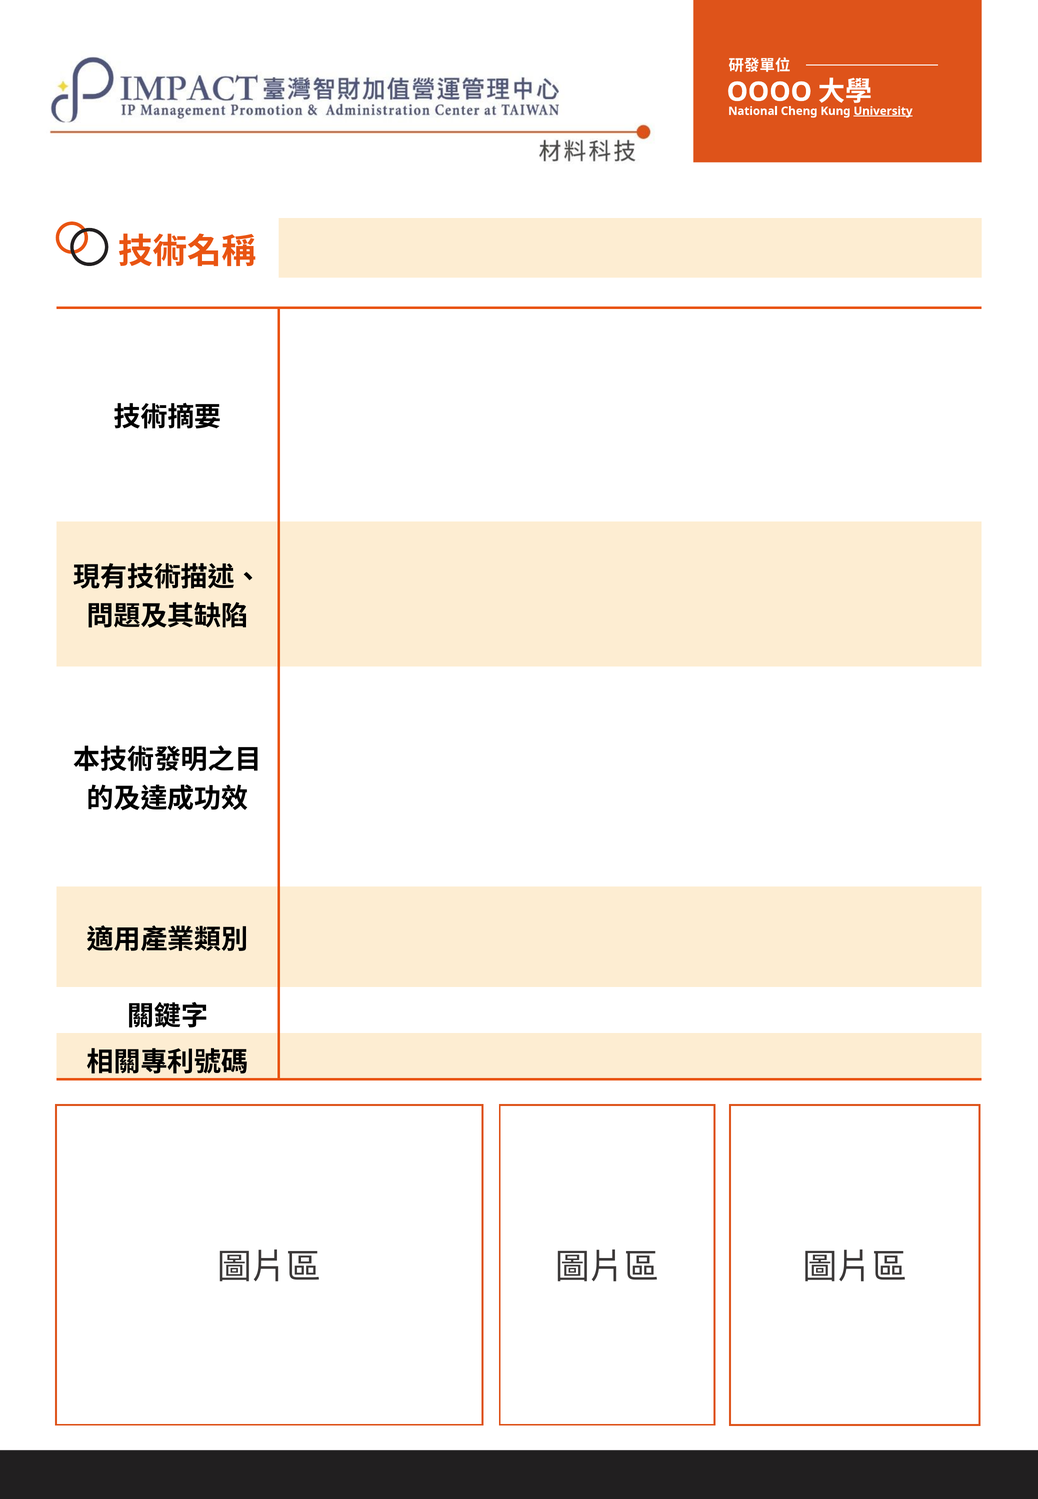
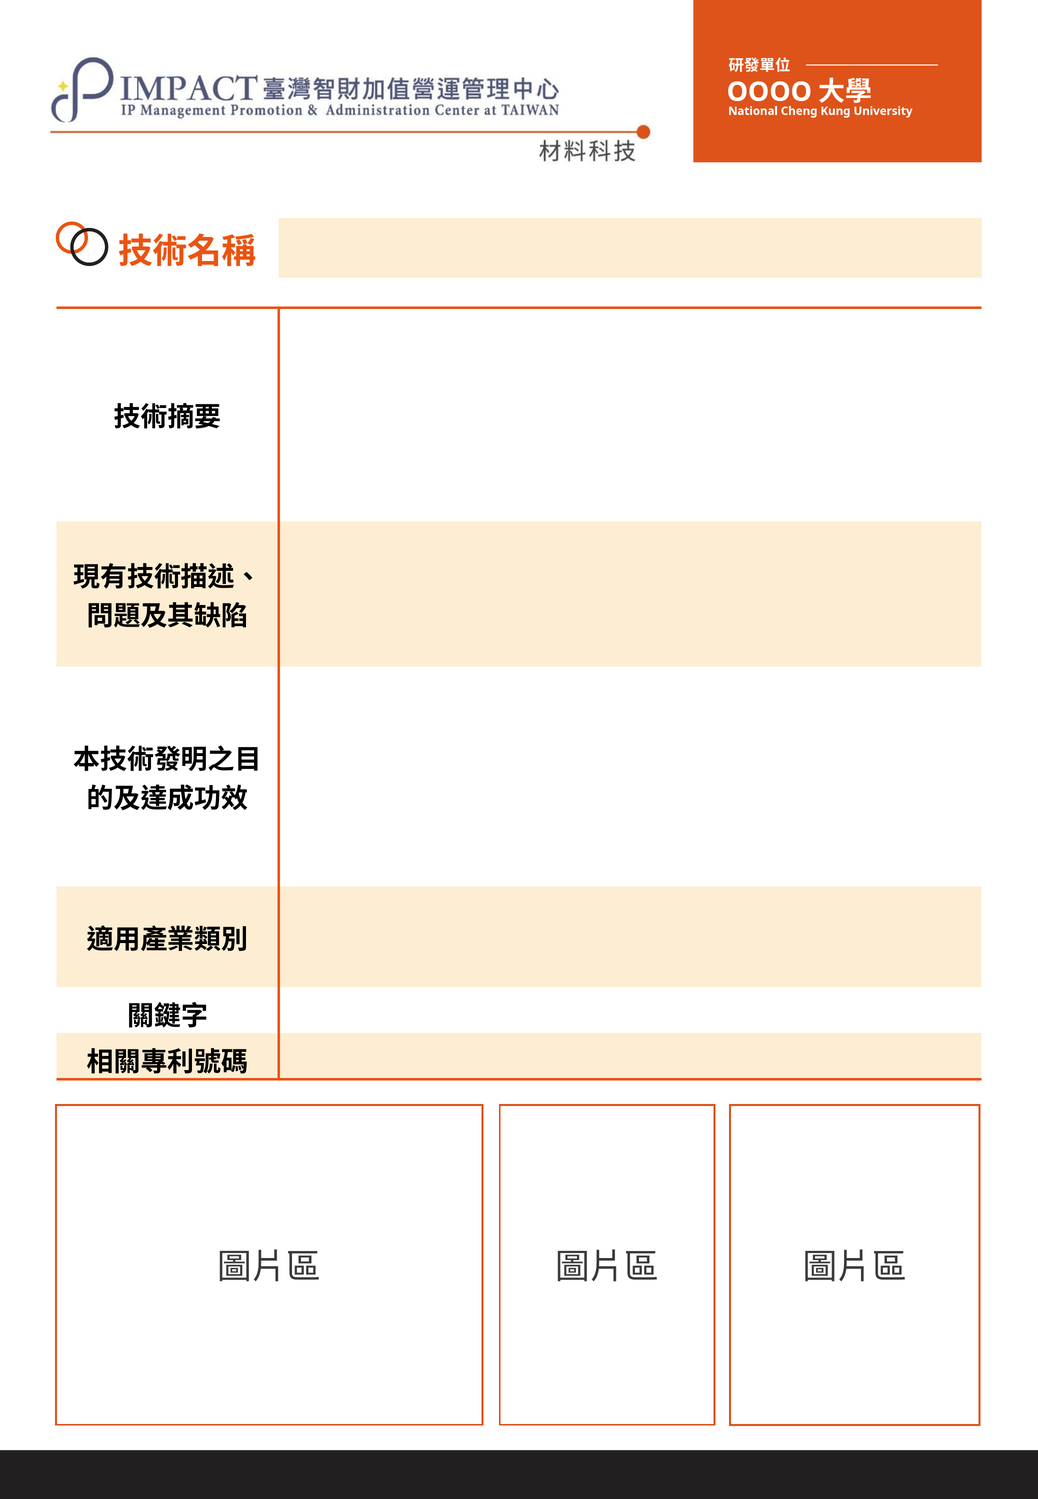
University underline: present -> none (883, 111)
